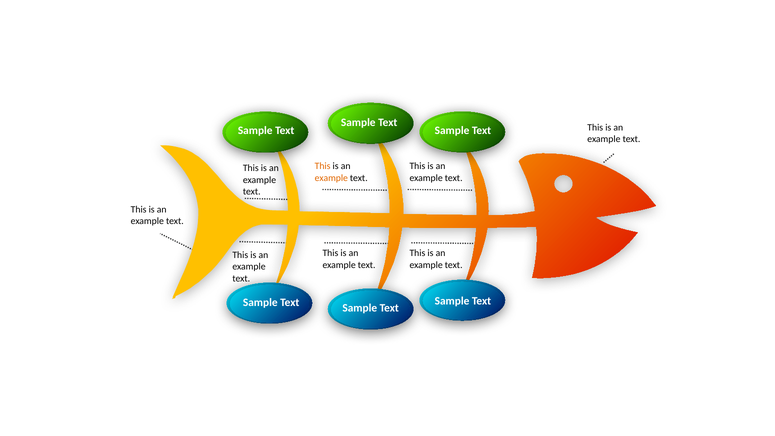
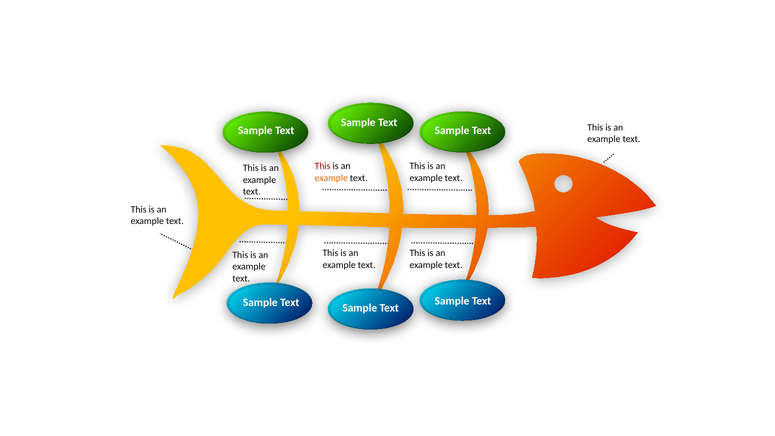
This colour: orange -> red (323, 166)
